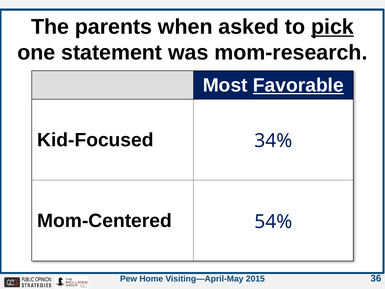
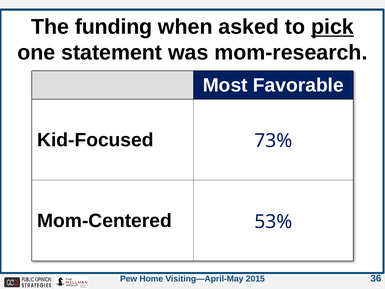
parents: parents -> funding (114, 27)
Favorable underline: present -> none (298, 85)
34%: 34% -> 73% (273, 141)
54%: 54% -> 53% (273, 221)
